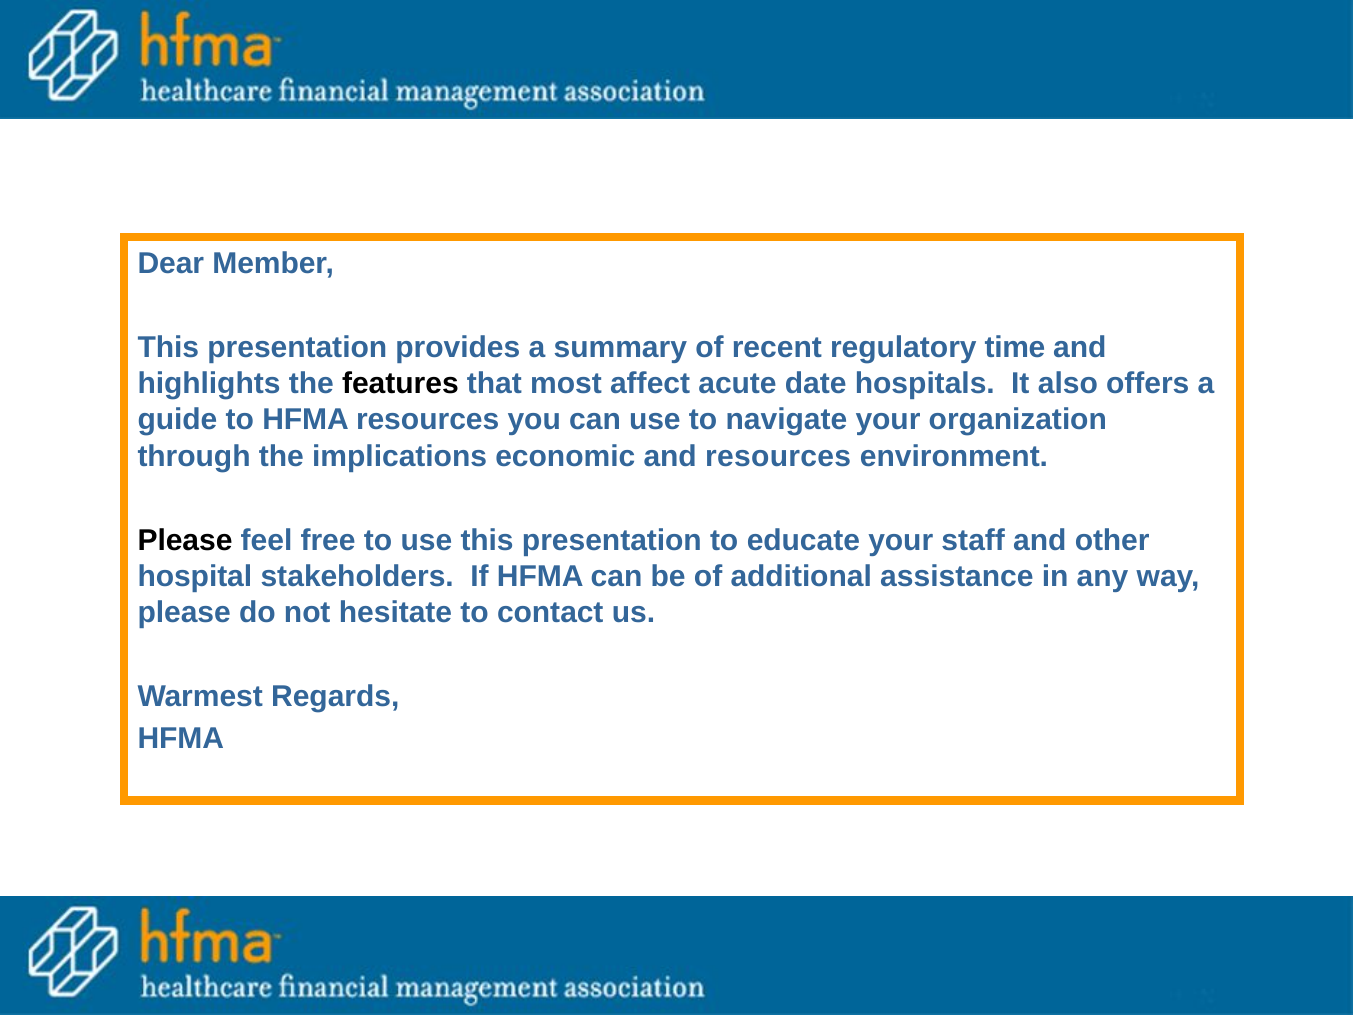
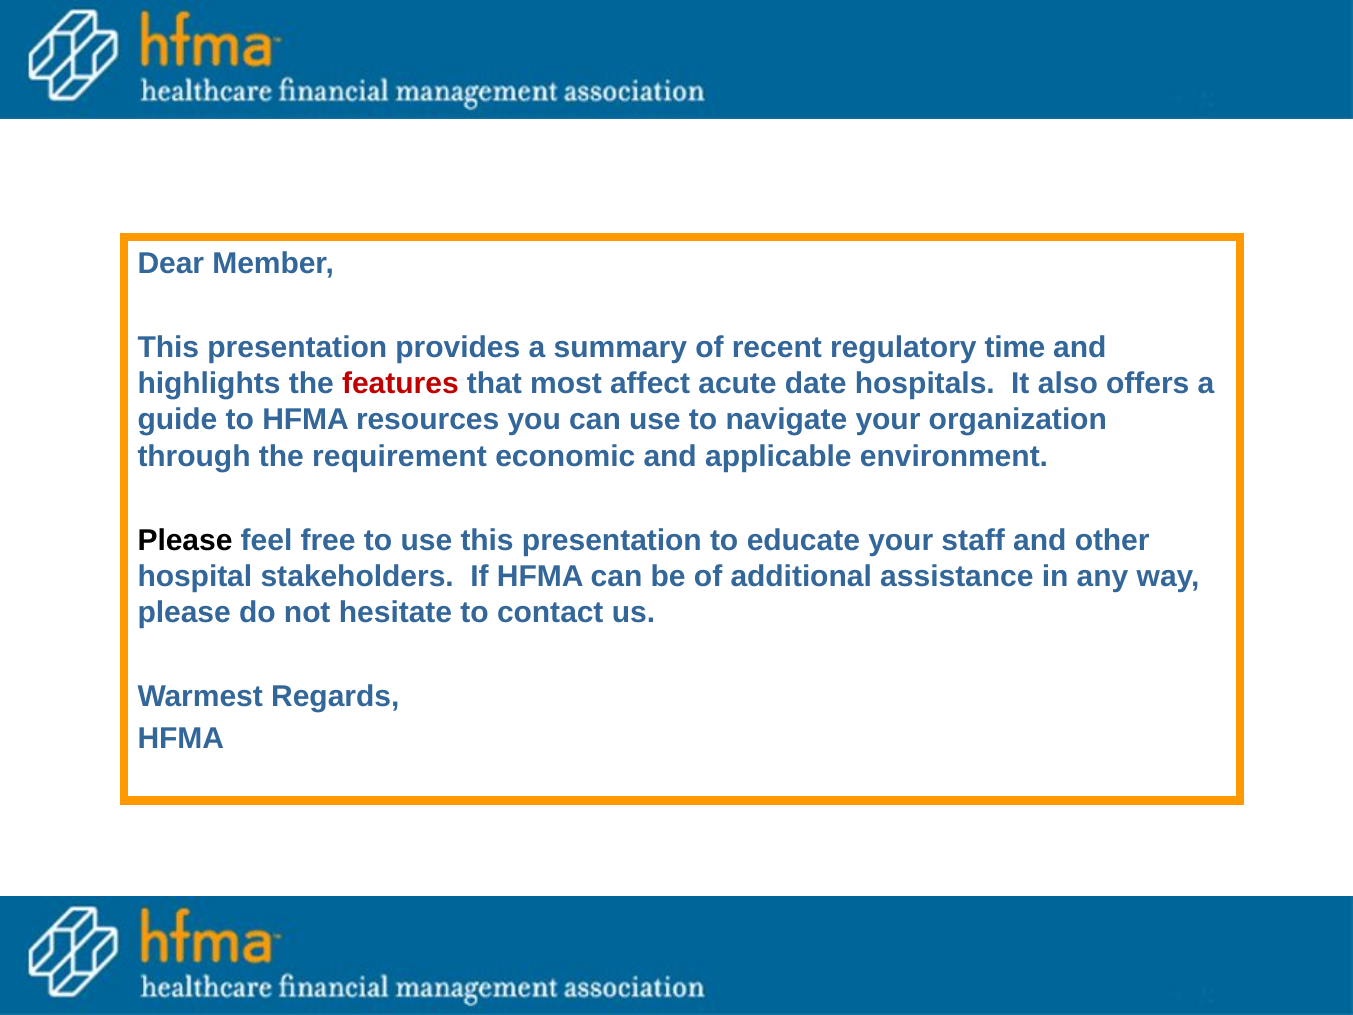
features colour: black -> red (400, 384)
implications: implications -> requirement (400, 456)
and resources: resources -> applicable (778, 456)
